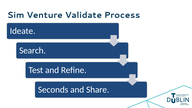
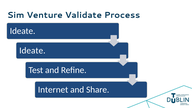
Search: Search -> Ideate (32, 50)
Seconds: Seconds -> Internet (53, 90)
